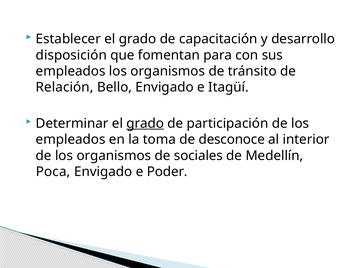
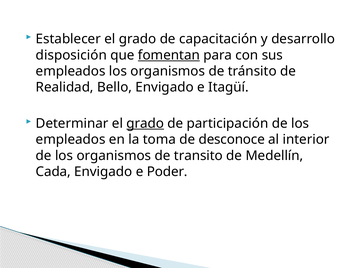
fomentan underline: none -> present (169, 55)
Relación: Relación -> Realidad (65, 87)
sociales: sociales -> transito (198, 156)
Poca: Poca -> Cada (53, 172)
